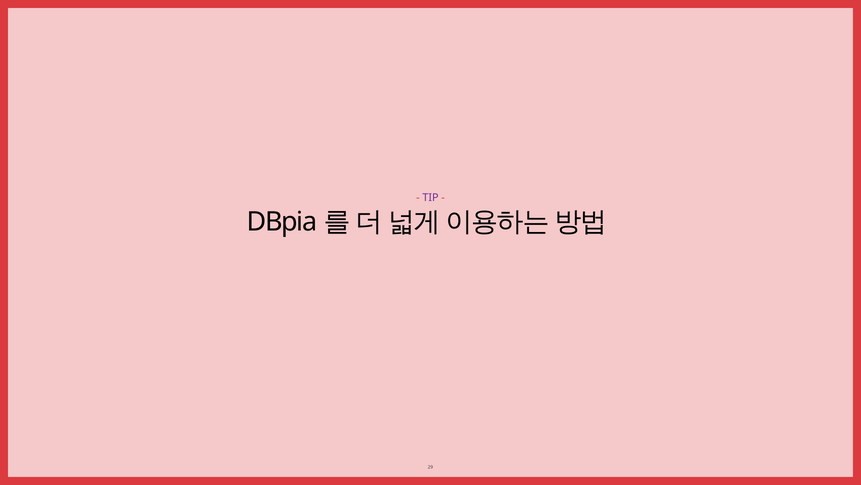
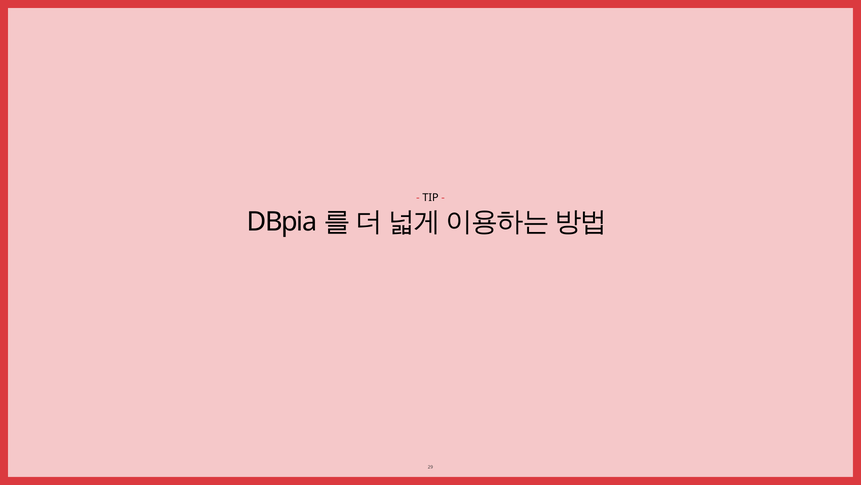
TIP colour: purple -> black (430, 197)
